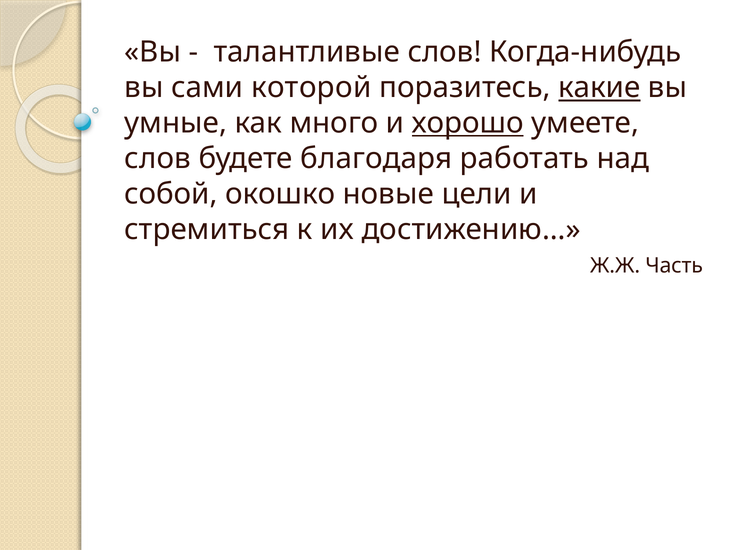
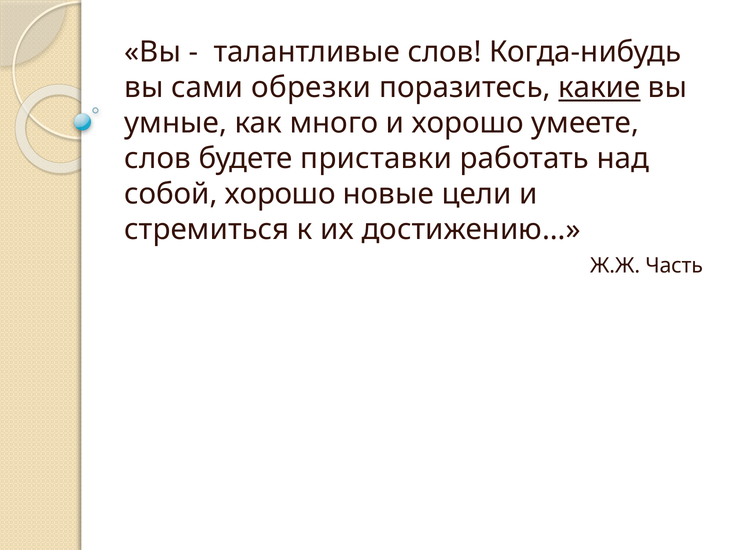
которой: которой -> обрезки (311, 88)
хорошо underline: present -> none (468, 123)
благодаря: благодаря -> приставки (376, 159)
собой окошко: окошко -> хорошо (280, 194)
